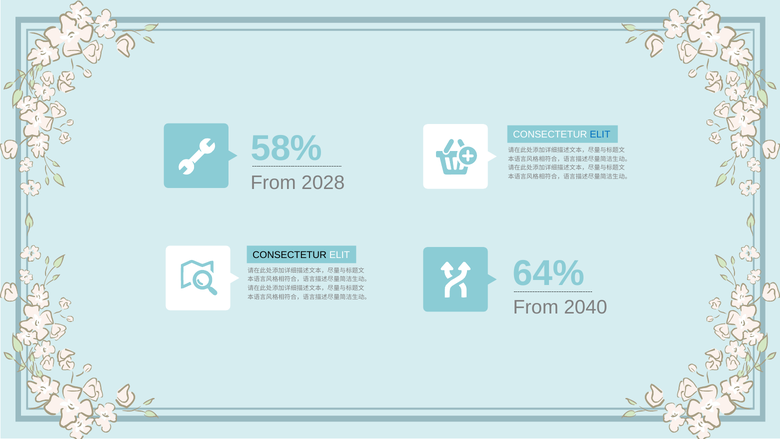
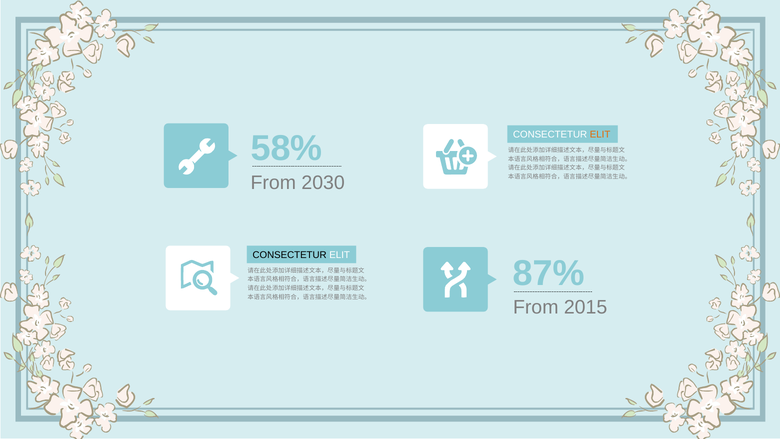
ELIT colour: blue -> orange (600, 135)
2028: 2028 -> 2030 (323, 183)
64%: 64% -> 87% (549, 273)
2040: 2040 -> 2015 (586, 307)
